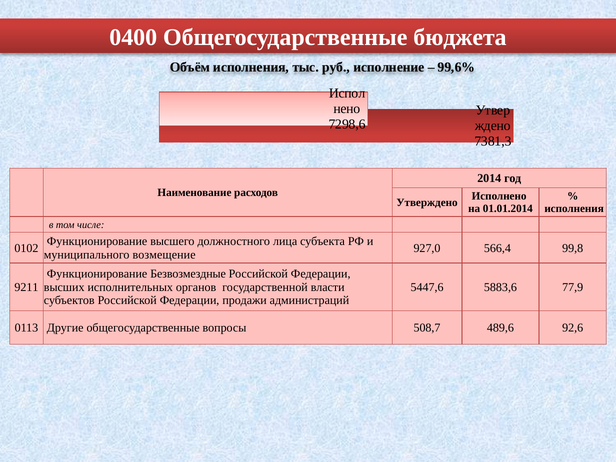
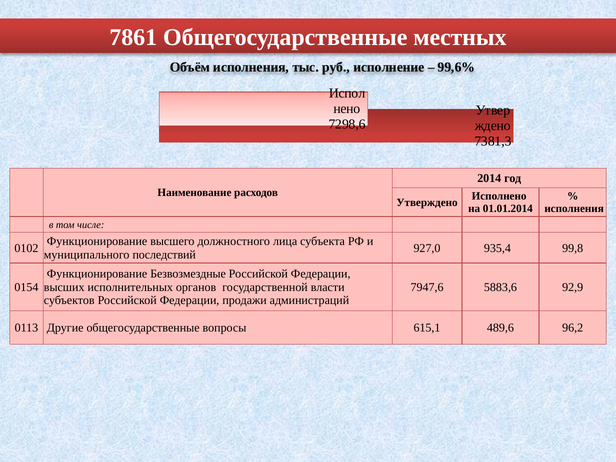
0400: 0400 -> 7861 (133, 37)
бюджета: бюджета -> местных (460, 37)
566,4: 566,4 -> 935,4 (497, 248)
возмещение: возмещение -> последствий (164, 255)
9211: 9211 -> 0154 (26, 287)
5447,6: 5447,6 -> 7947,6 (427, 287)
77,9: 77,9 -> 92,9 (573, 287)
508,7: 508,7 -> 615,1 (427, 328)
92,6: 92,6 -> 96,2 (573, 328)
